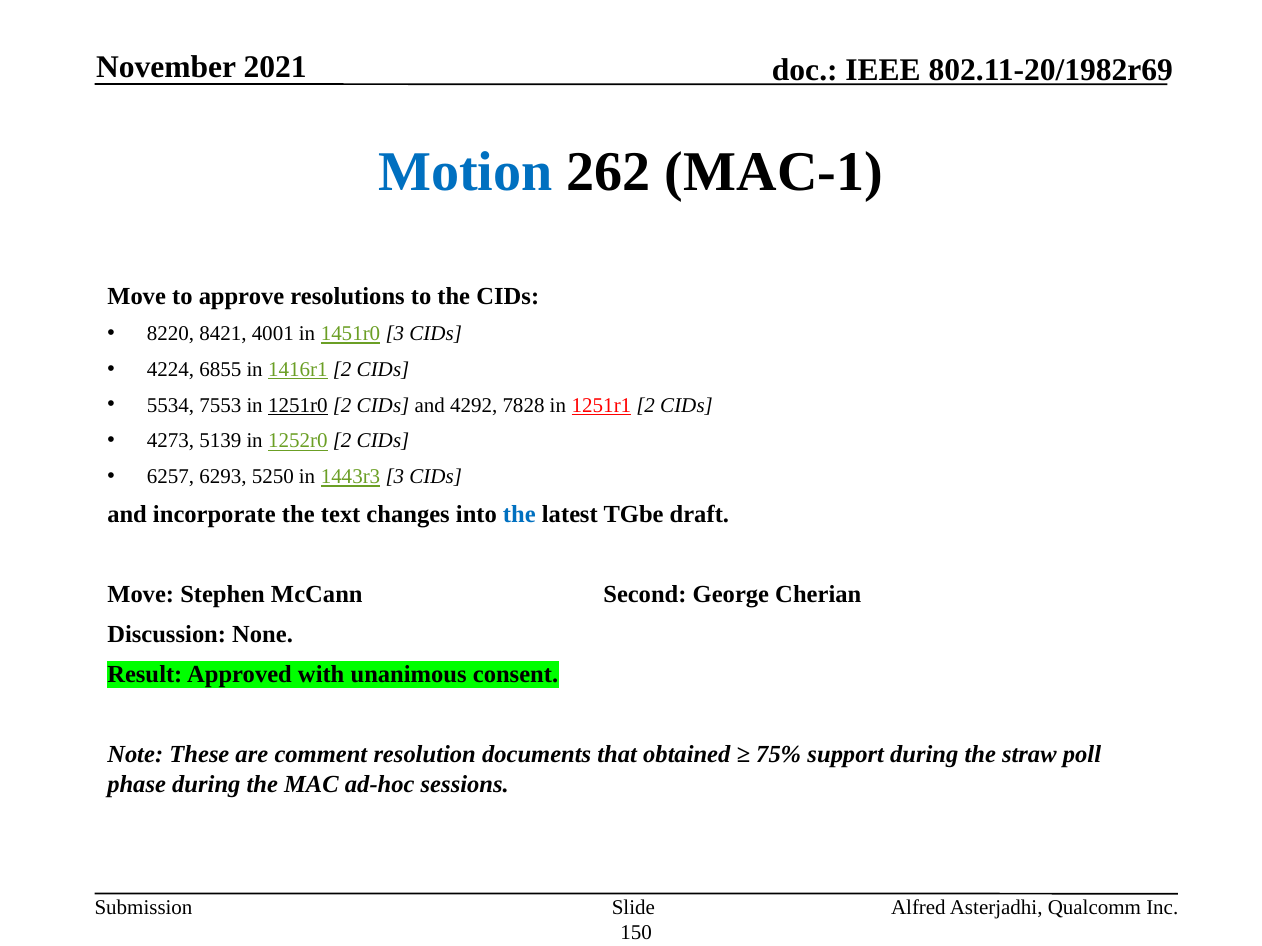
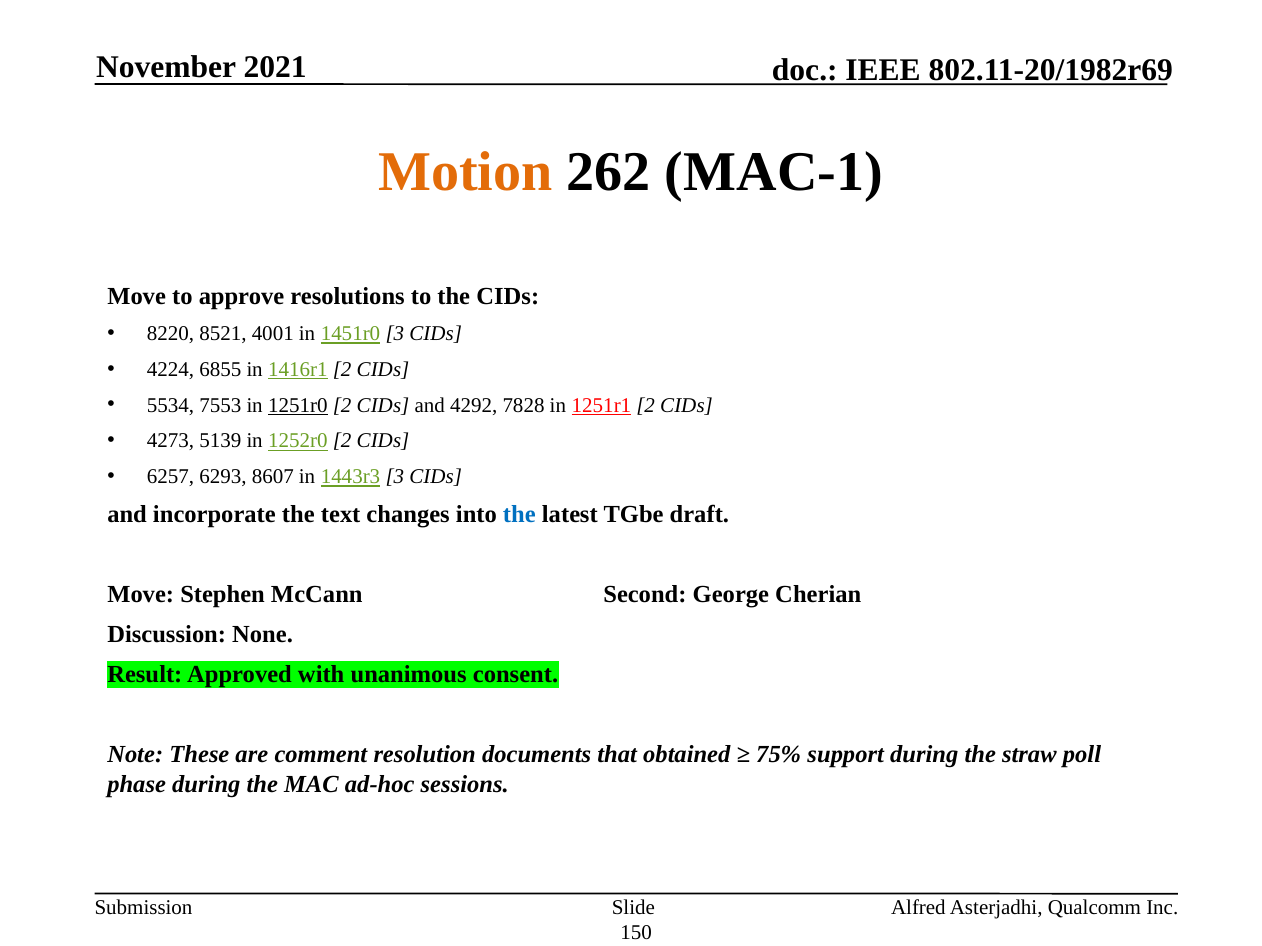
Motion colour: blue -> orange (466, 172)
8421: 8421 -> 8521 (223, 334)
5250: 5250 -> 8607 (273, 477)
